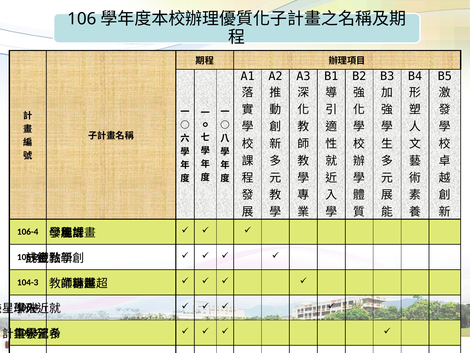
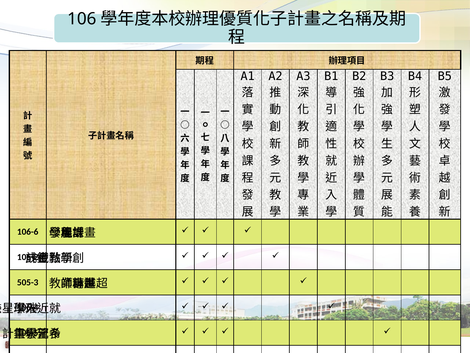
106-4: 106-4 -> 106-6 (28, 232)
104-3: 104-3 -> 505-3 (28, 282)
